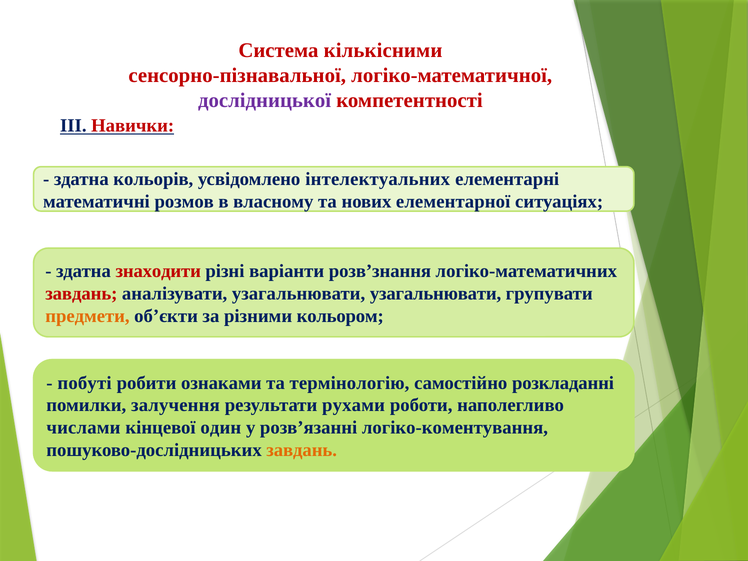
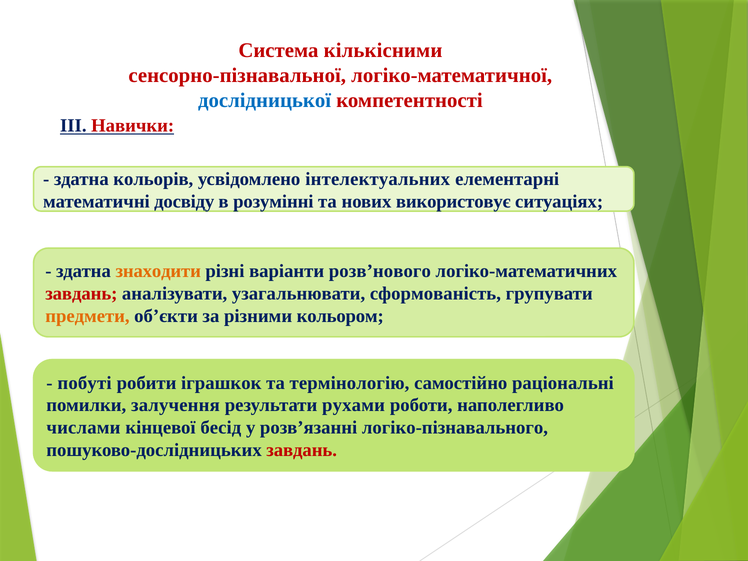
дослідницької colour: purple -> blue (265, 100)
розмов: розмов -> досвіду (184, 201)
власному: власному -> розумінні (273, 201)
елементарної: елементарної -> використовує (453, 201)
знаходити colour: red -> orange (158, 271)
розв’знання: розв’знання -> розв’нового (380, 271)
узагальнювати узагальнювати: узагальнювати -> сформованість (435, 294)
ознаками: ознаками -> іграшкок (221, 383)
розкладанні: розкладанні -> раціональні (563, 383)
один: один -> бесід (221, 428)
логіко-коментування: логіко-коментування -> логіко-пізнавального (455, 428)
завдань colour: orange -> red (302, 450)
